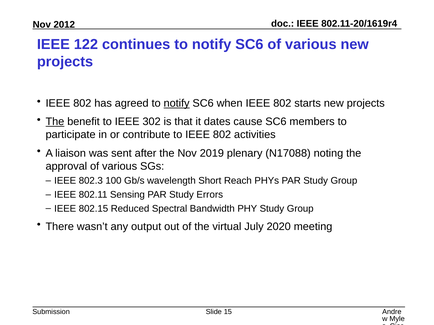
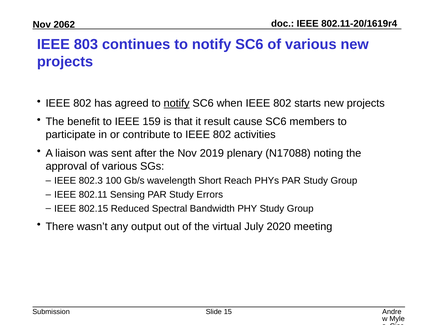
2012: 2012 -> 2062 (64, 25)
122: 122 -> 803 (86, 44)
The underline: present -> none (55, 122)
302: 302 -> 159 (152, 122)
dates: dates -> result (217, 122)
